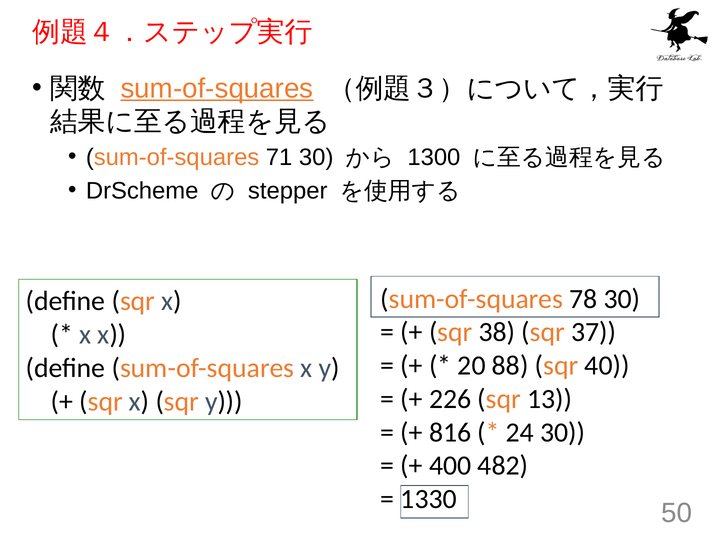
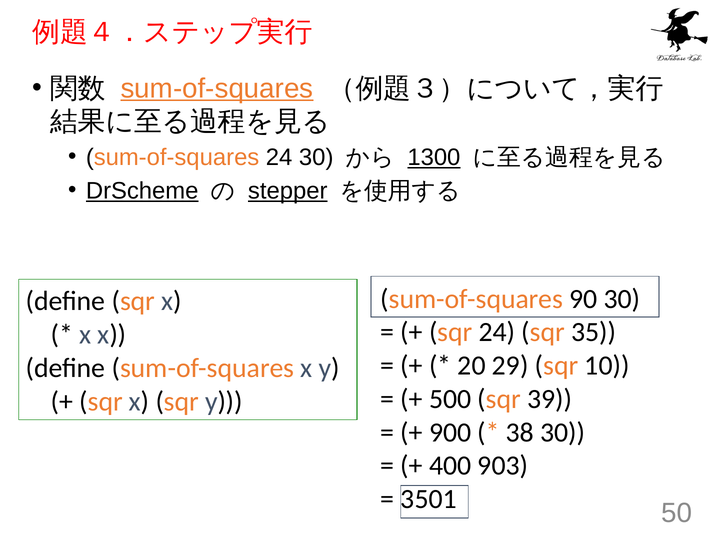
sum-of-squares 71: 71 -> 24 (279, 157)
1300 underline: none -> present (434, 157)
DrScheme underline: none -> present (142, 191)
stepper underline: none -> present (288, 191)
78: 78 -> 90 (583, 299)
sqr 38: 38 -> 24 (497, 332)
37: 37 -> 35 (594, 332)
88: 88 -> 29 (510, 366)
40: 40 -> 10 (607, 366)
226: 226 -> 500 (450, 399)
13: 13 -> 39 (550, 399)
816: 816 -> 900 (450, 433)
24: 24 -> 38 (520, 433)
482: 482 -> 903 (503, 466)
1330: 1330 -> 3501 (429, 499)
